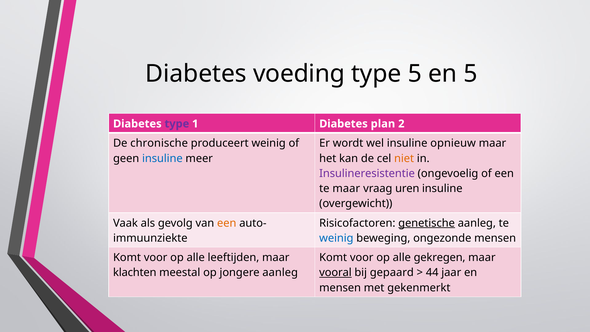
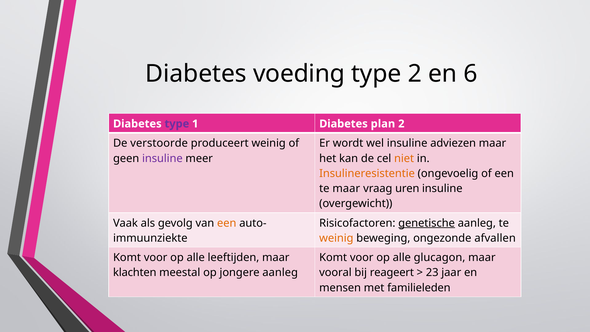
type 5: 5 -> 2 (415, 74)
en 5: 5 -> 6 (471, 74)
chronische: chronische -> verstoorde (159, 143)
opnieuw: opnieuw -> adviezen (453, 143)
insuline colour: blue -> purple (162, 158)
Insulineresistentie colour: purple -> orange (367, 173)
weinig colour: blue -> orange (336, 238)
ongezonde mensen: mensen -> afvallen (495, 238)
gekregen: gekregen -> glucagon (440, 257)
vooral underline: present -> none (335, 273)
gepaard: gepaard -> reageert (392, 273)
44: 44 -> 23 (432, 273)
gekenmerkt: gekenmerkt -> familieleden (419, 288)
